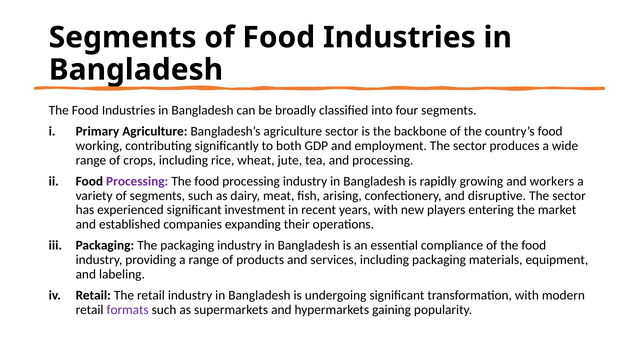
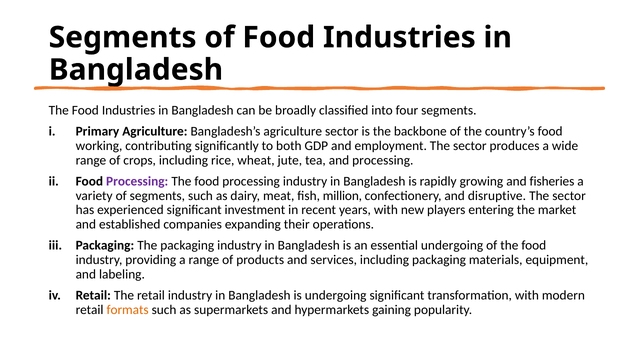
workers: workers -> fisheries (552, 182)
arising: arising -> million (342, 196)
essential compliance: compliance -> undergoing (452, 246)
formats colour: purple -> orange (128, 310)
